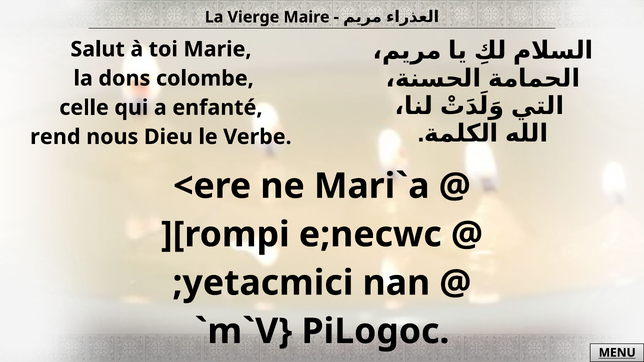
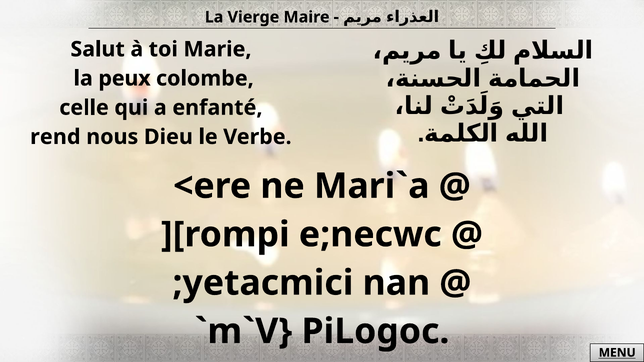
dons: dons -> peux (125, 79)
